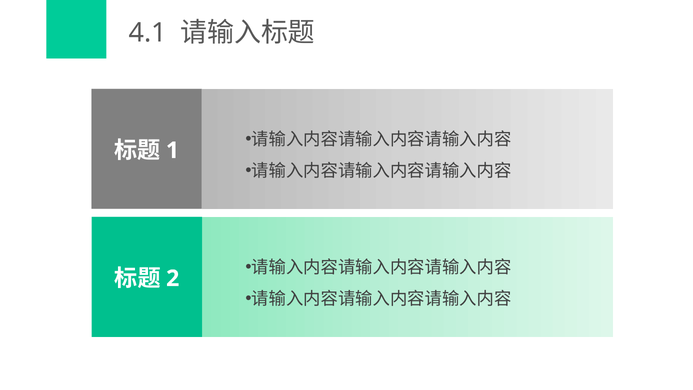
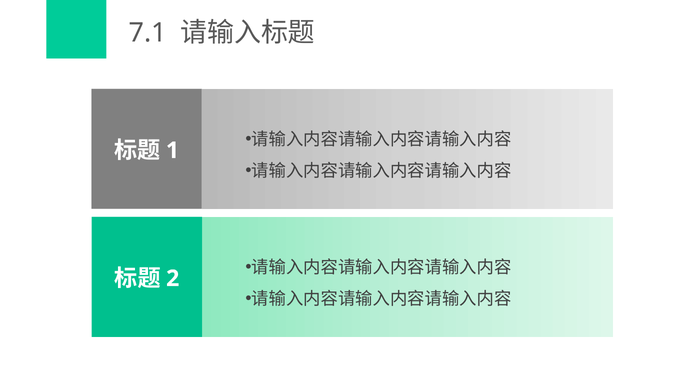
4.1: 4.1 -> 7.1 (148, 33)
